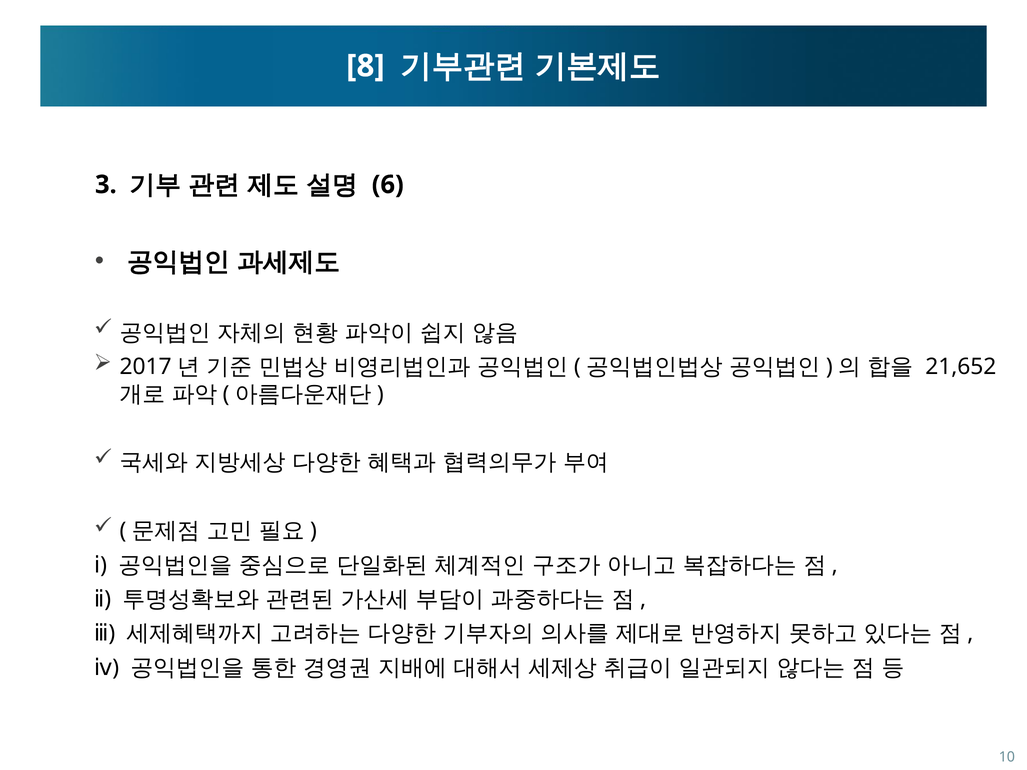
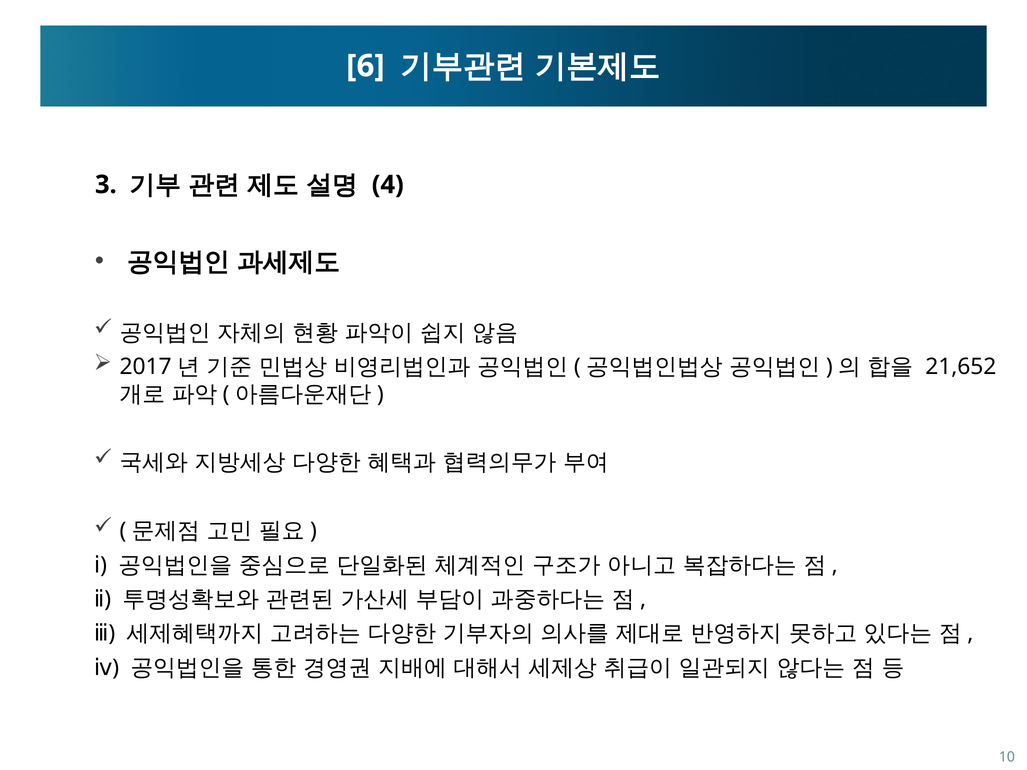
8: 8 -> 6 (365, 66)
6: 6 -> 4 (388, 185)
